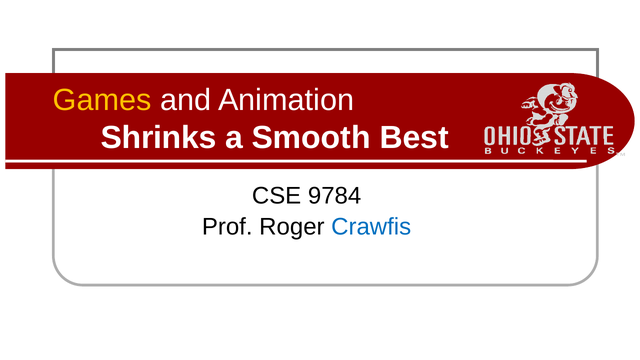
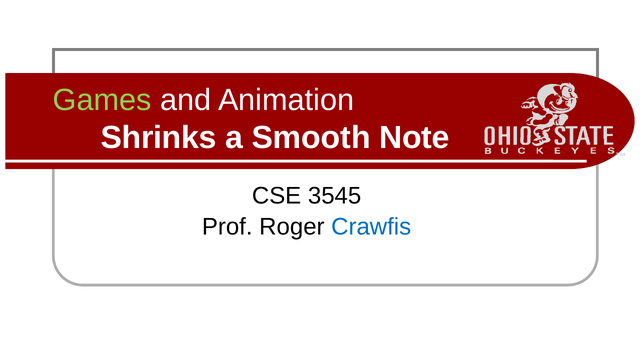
Games colour: yellow -> light green (102, 100)
Best: Best -> Note (414, 138)
9784: 9784 -> 3545 (335, 196)
